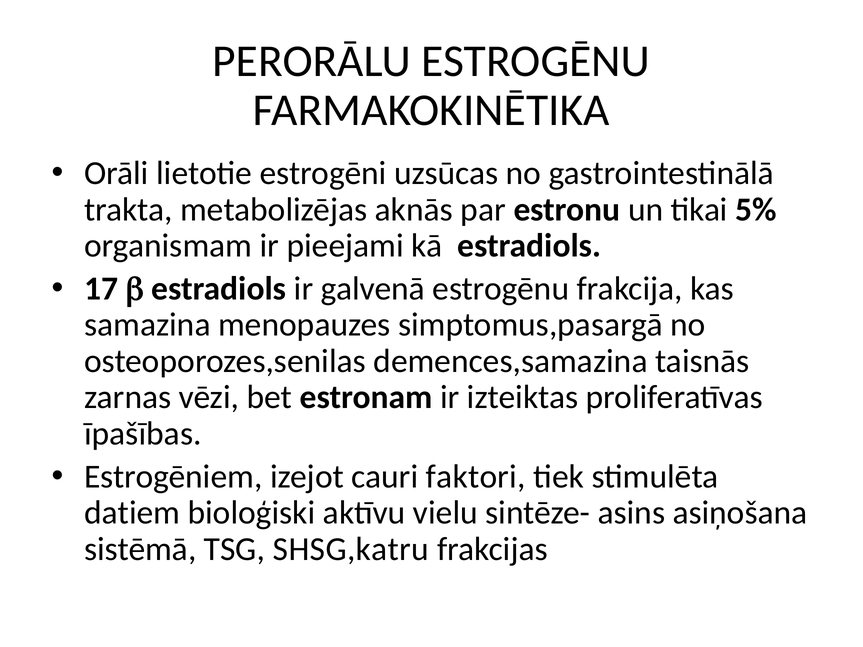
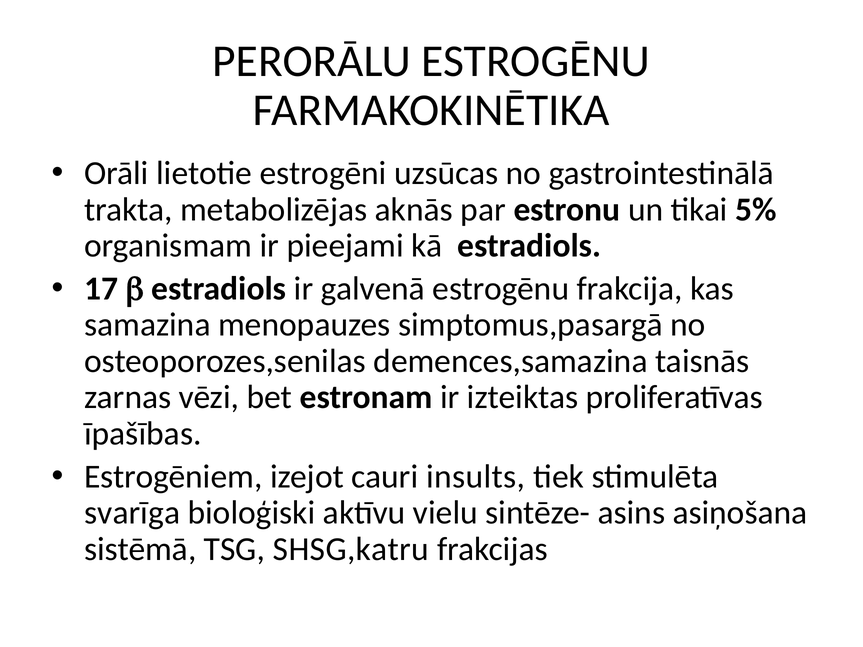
faktori: faktori -> insults (476, 477)
datiem: datiem -> svarīga (132, 513)
